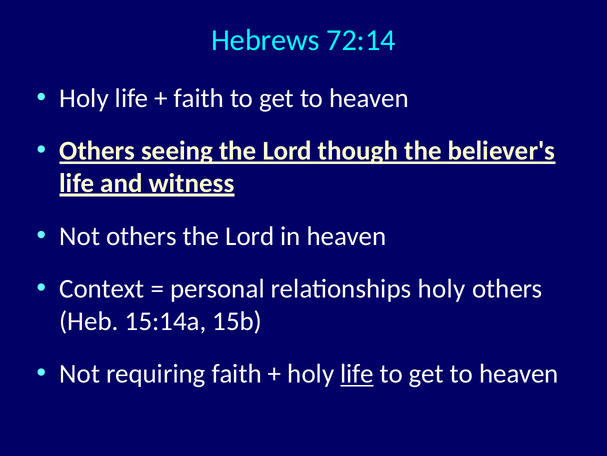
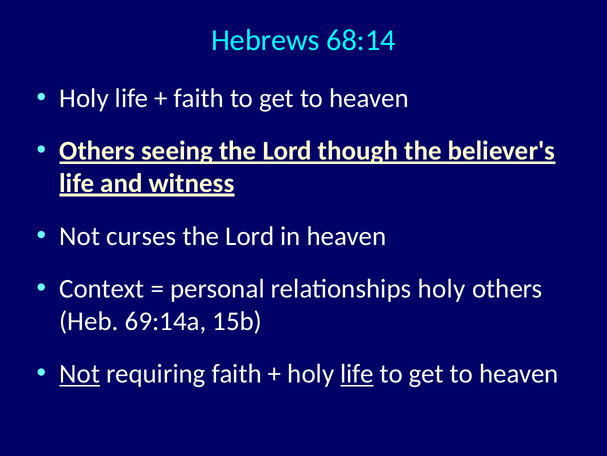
72:14: 72:14 -> 68:14 (361, 40)
Not others: others -> curses (141, 236)
15:14a: 15:14a -> 69:14a (166, 321)
Not underline: none -> present (80, 373)
